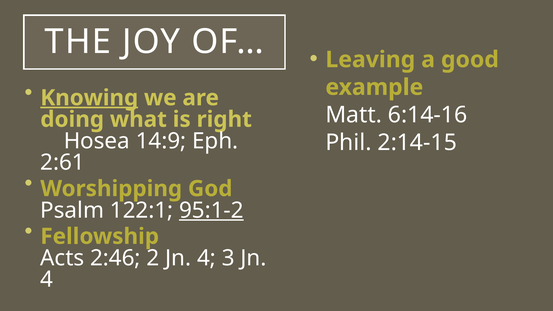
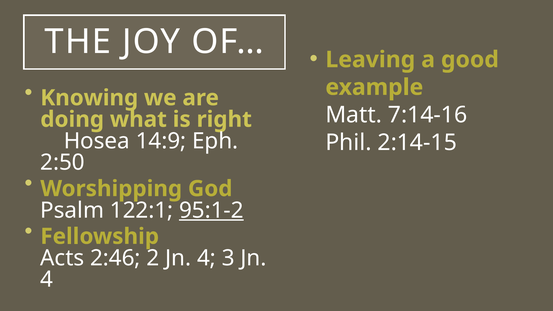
Knowing underline: present -> none (89, 98)
6:14-16: 6:14-16 -> 7:14-16 (428, 115)
2:61: 2:61 -> 2:50 (63, 163)
